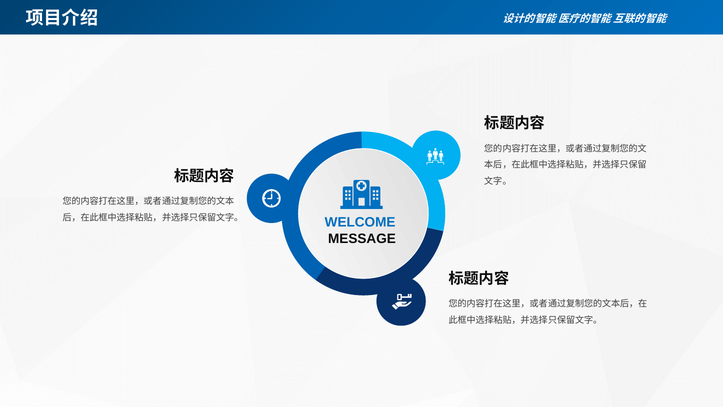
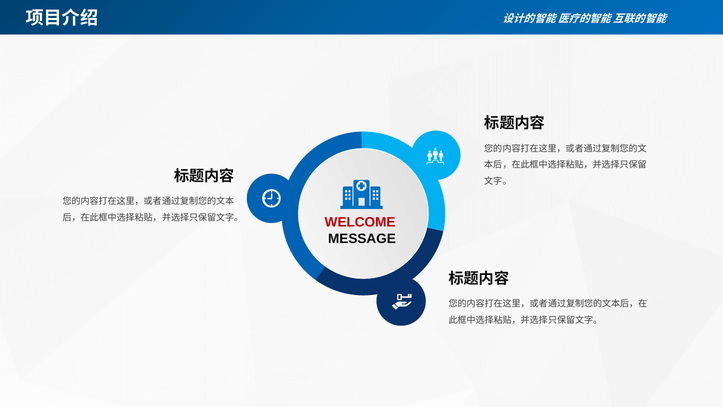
WELCOME colour: blue -> red (360, 222)
